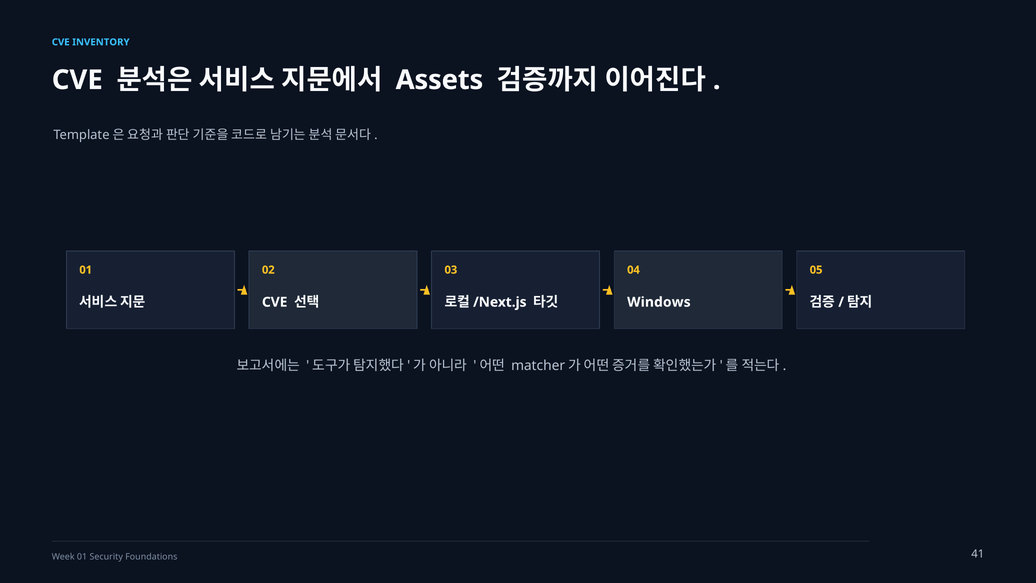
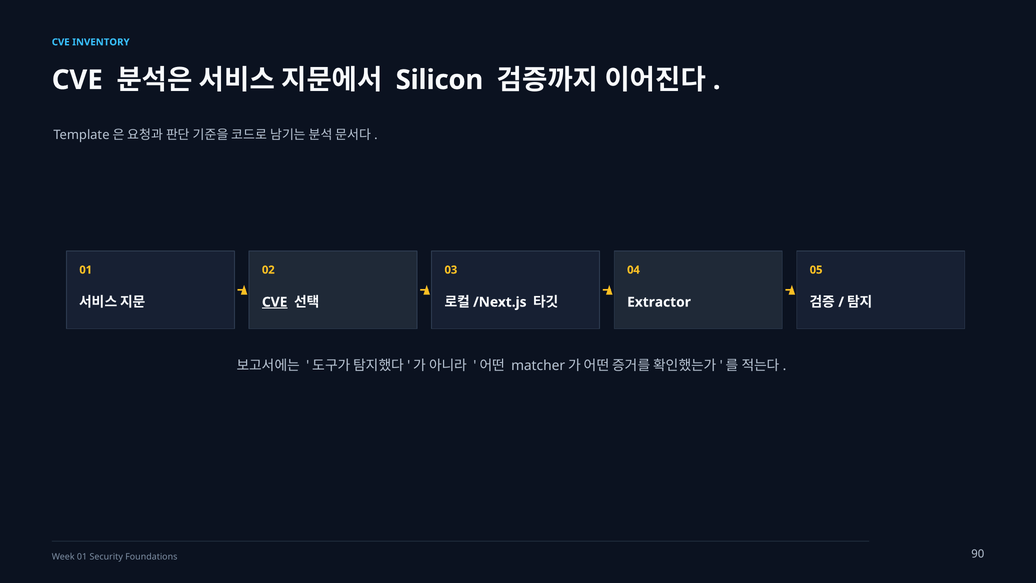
Assets: Assets -> Silicon (439, 80)
CVE underline: none -> present (275, 302)
Windows: Windows -> Extractor (659, 302)
41: 41 -> 90 (978, 554)
